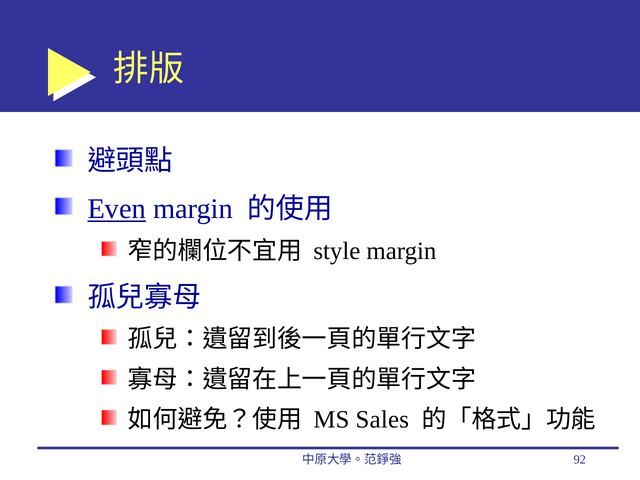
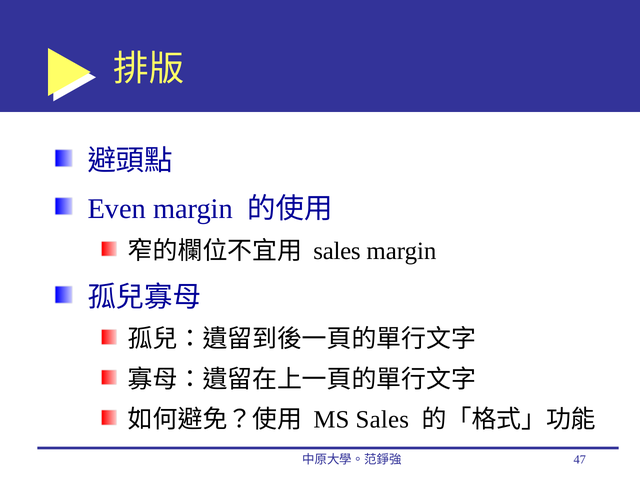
Even underline: present -> none (117, 209)
style: style -> sales (337, 251)
92: 92 -> 47 (580, 460)
